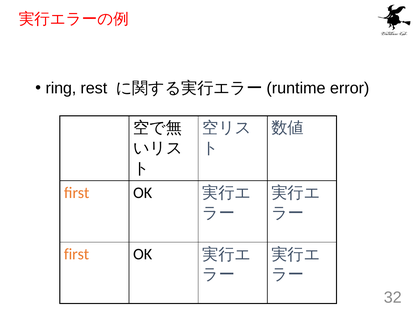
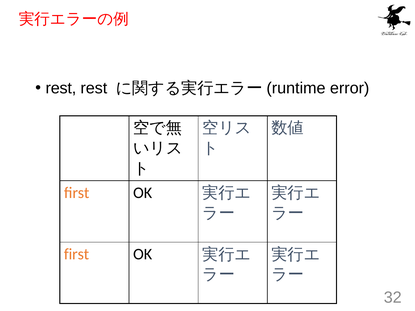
ring: ring -> rest (61, 88)
